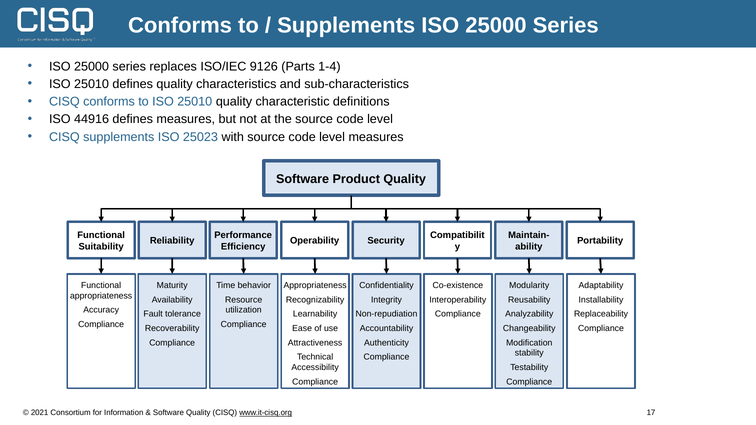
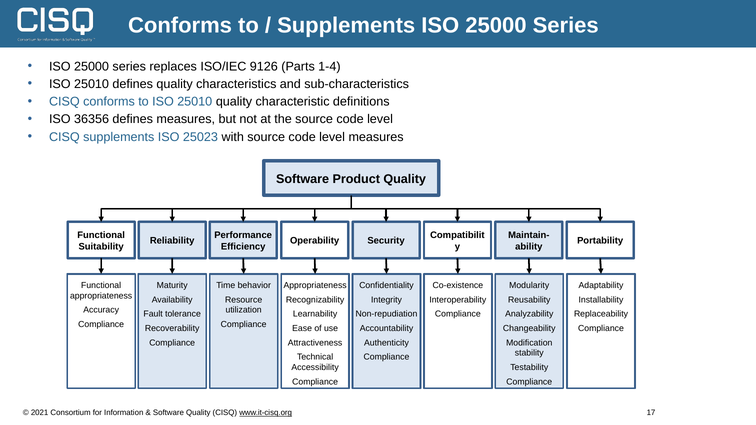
44916: 44916 -> 36356 (92, 119)
